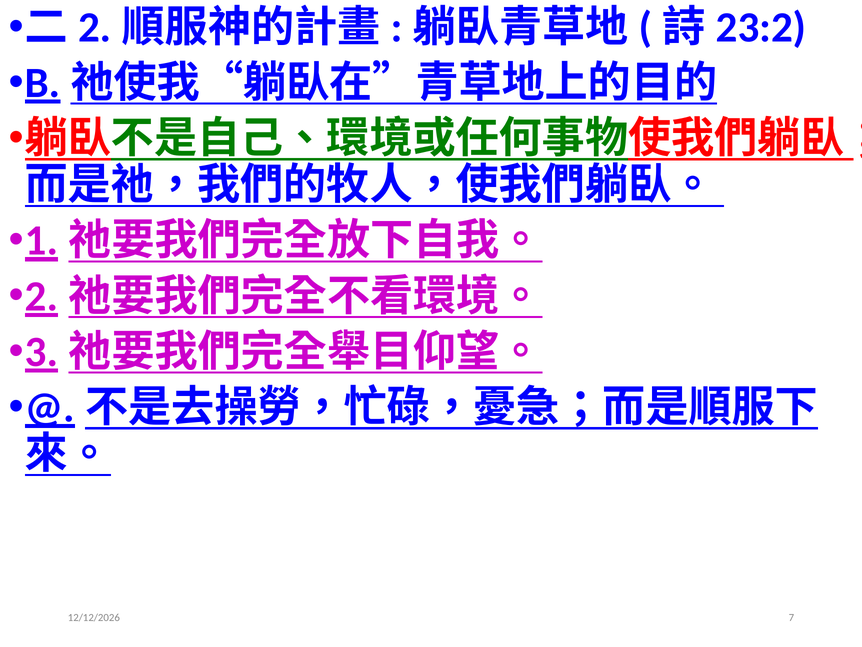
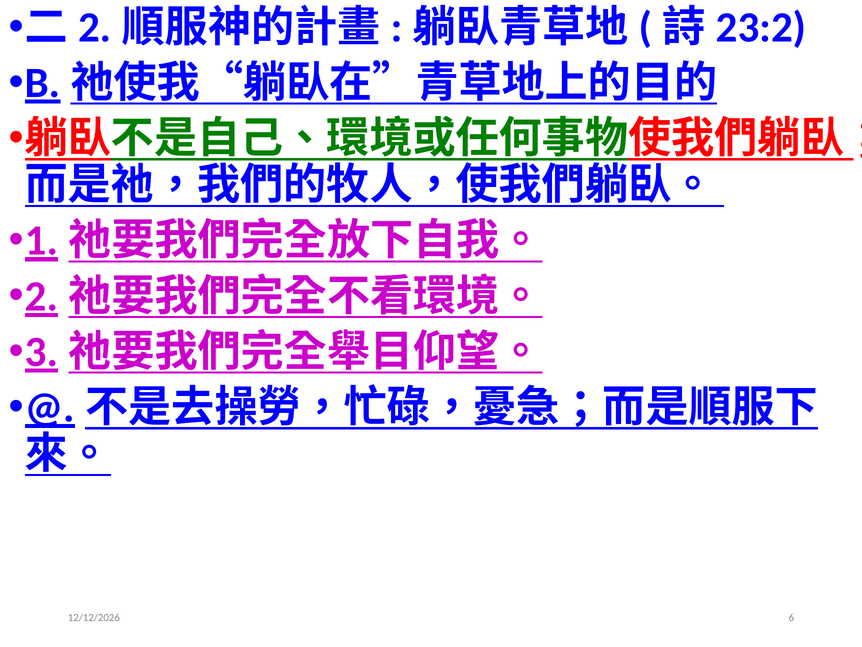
7: 7 -> 6 (791, 617)
